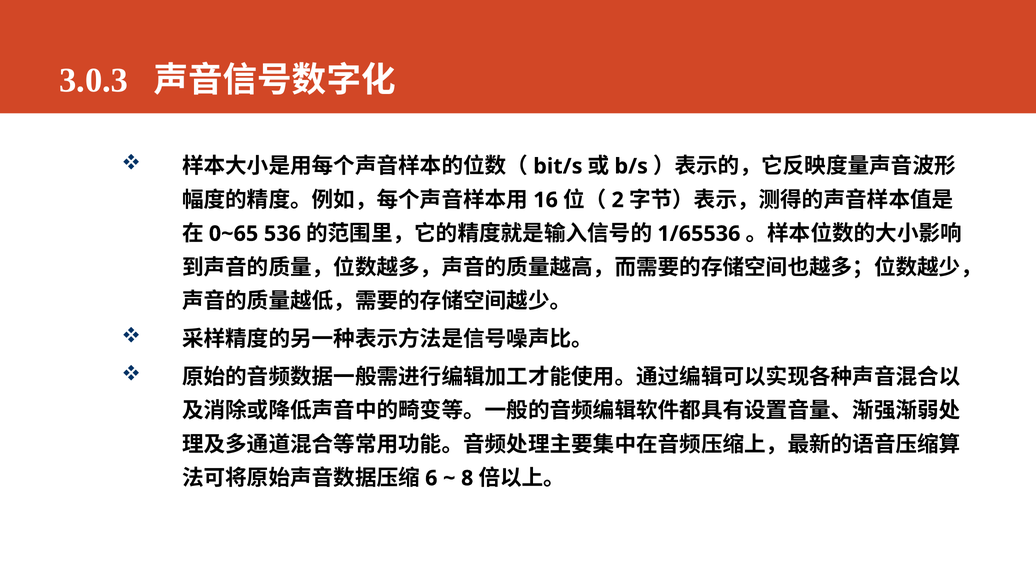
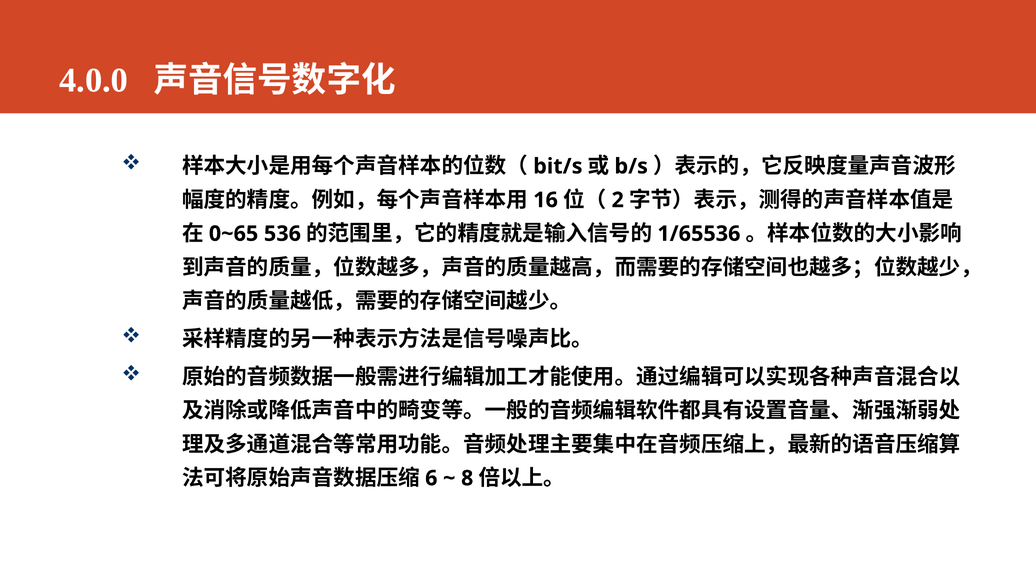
3.0.3: 3.0.3 -> 4.0.0 (94, 80)
